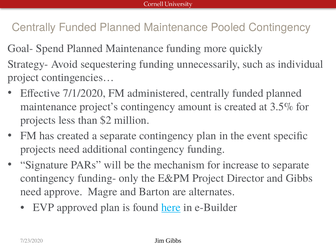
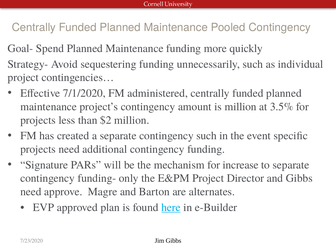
is created: created -> million (241, 107)
contingency plan: plan -> such (207, 136)
